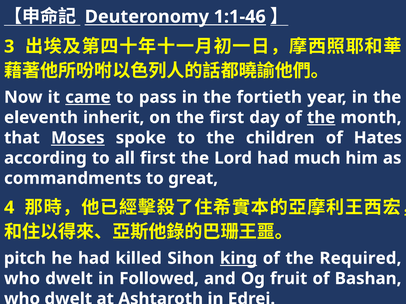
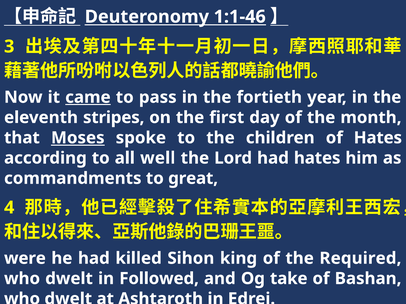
inherit: inherit -> stripes (114, 118)
the underline: present -> none (321, 118)
all first: first -> well (158, 158)
had much: much -> hates (317, 158)
pitch: pitch -> were (25, 259)
king underline: present -> none (238, 259)
fruit: fruit -> take (289, 279)
